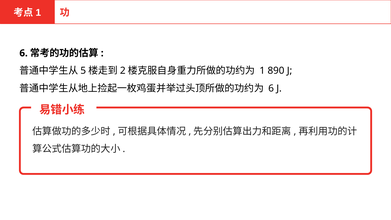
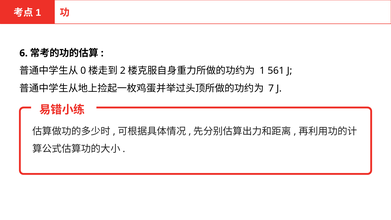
5: 5 -> 0 (83, 71)
890: 890 -> 561 (276, 71)
6: 6 -> 7 (271, 88)
